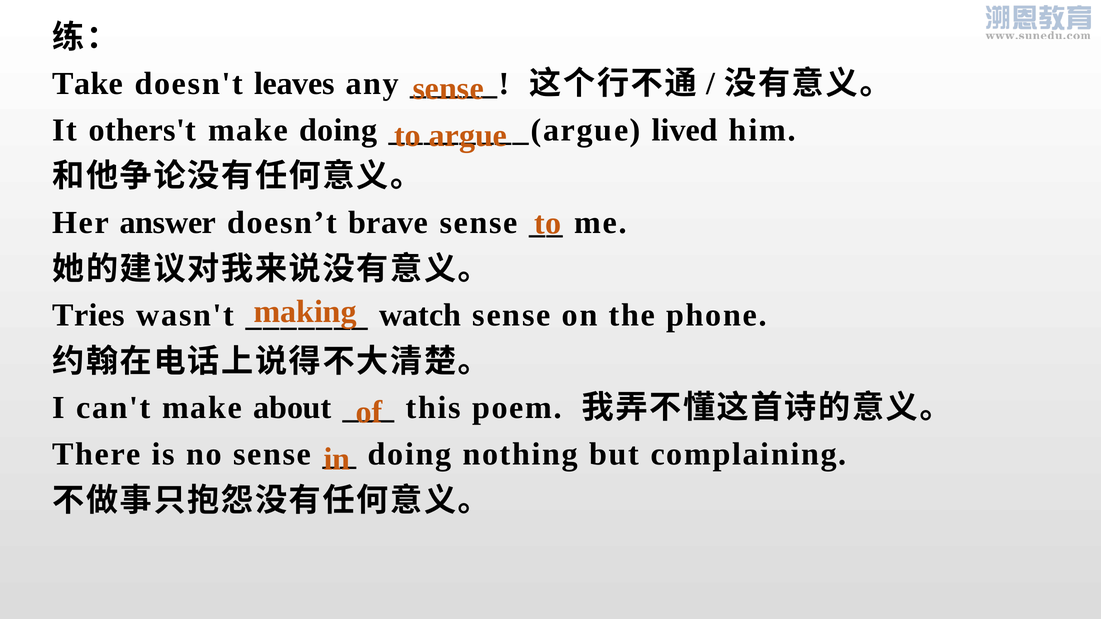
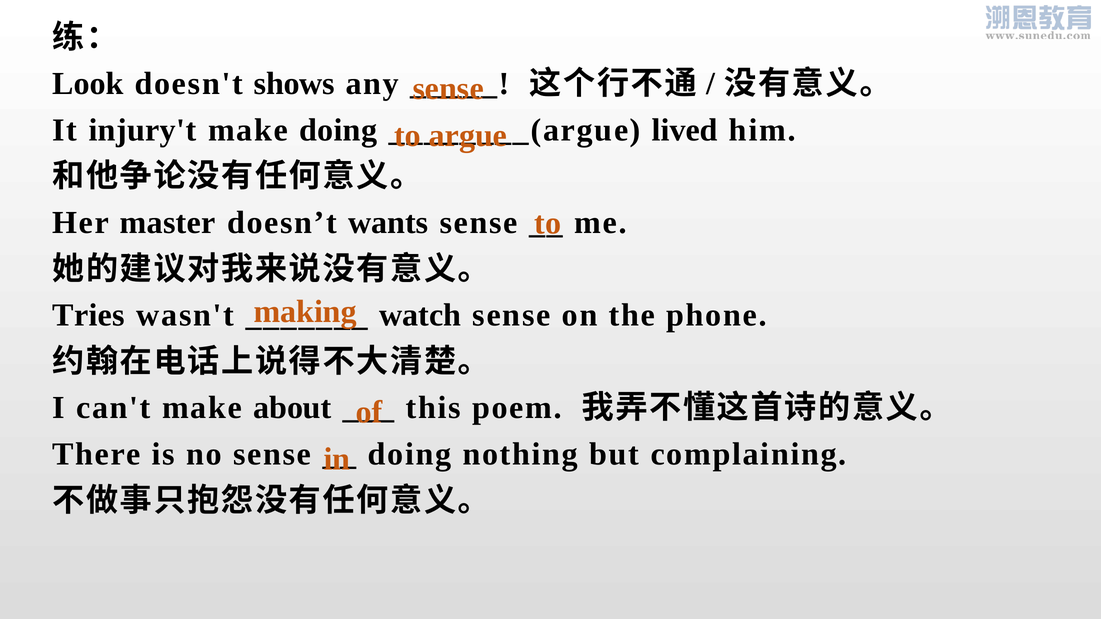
Take: Take -> Look (88, 84)
leaves: leaves -> shows (294, 84)
others't: others't -> injury't (142, 130)
answer: answer -> master (168, 223)
brave: brave -> wants (388, 223)
